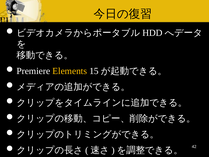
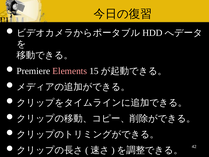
Elements colour: yellow -> pink (70, 71)
